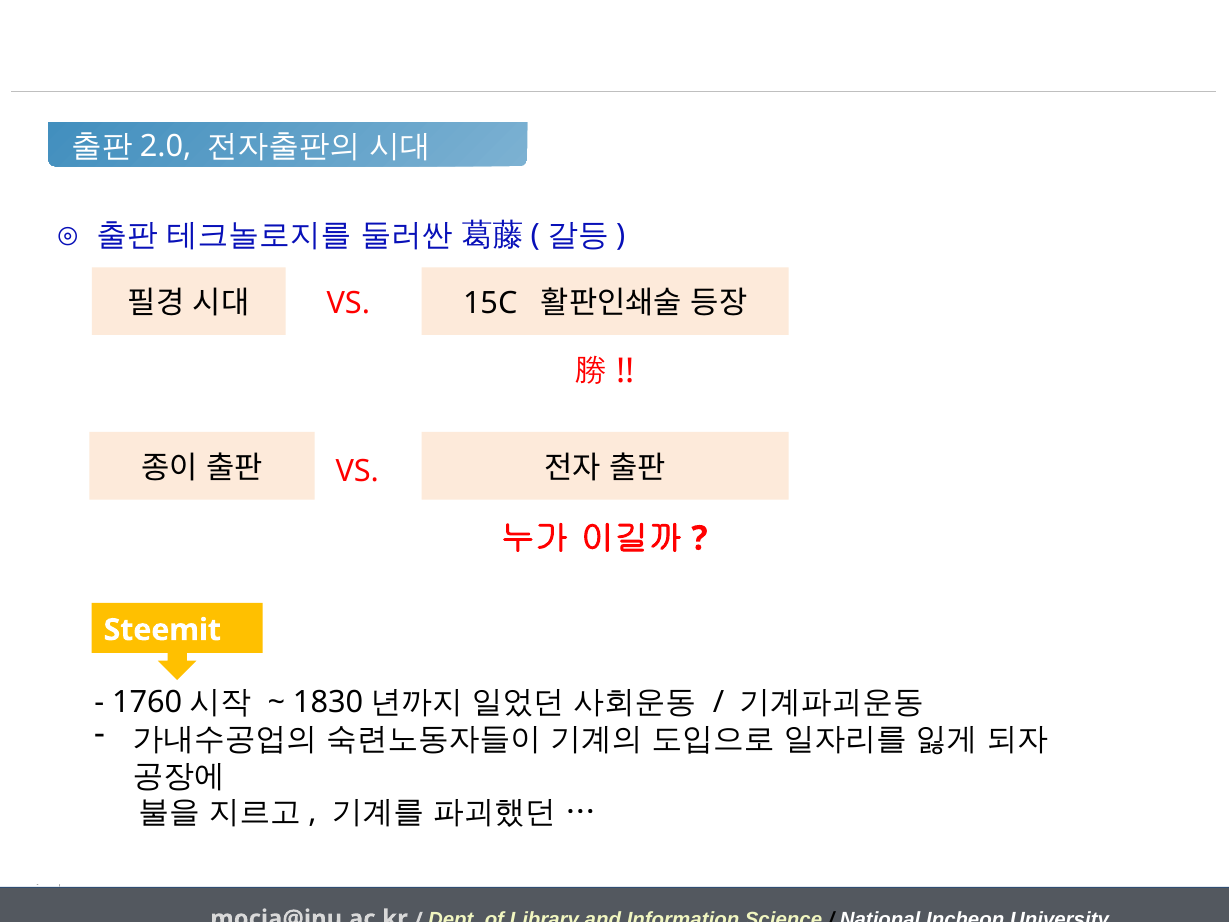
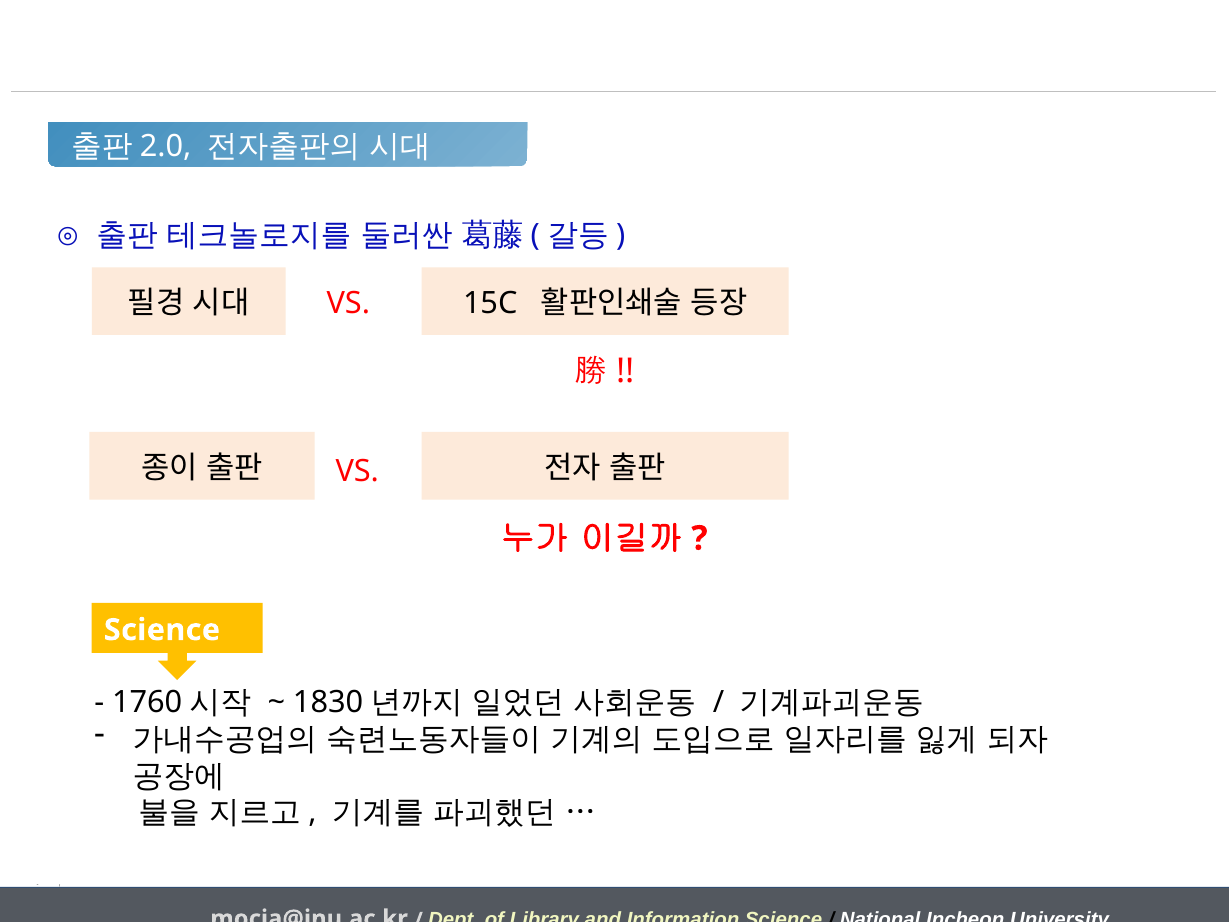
Steemit: Steemit -> Science (162, 630)
